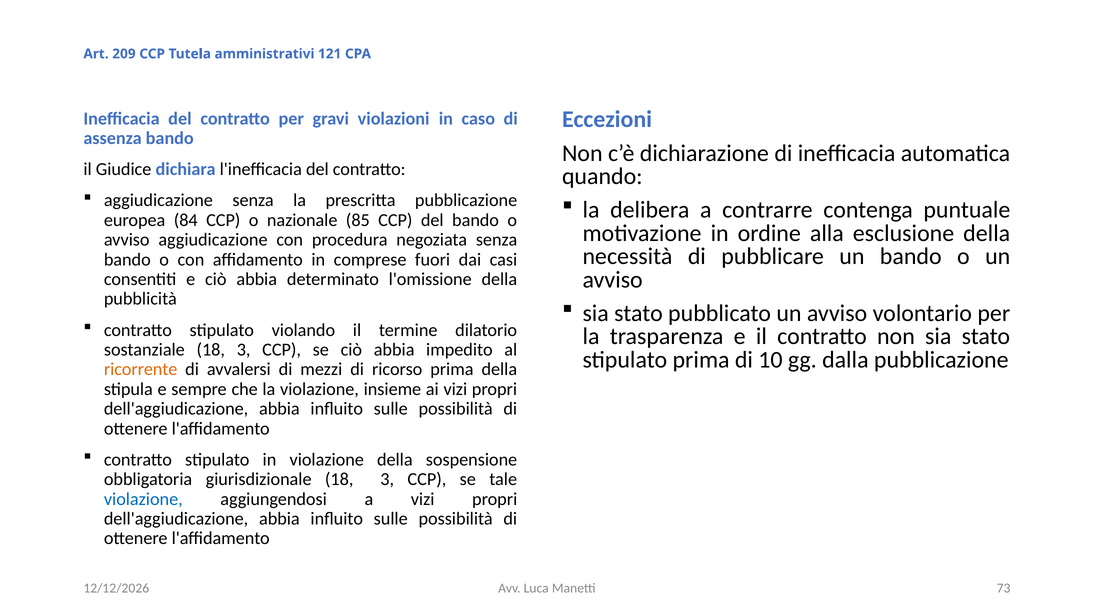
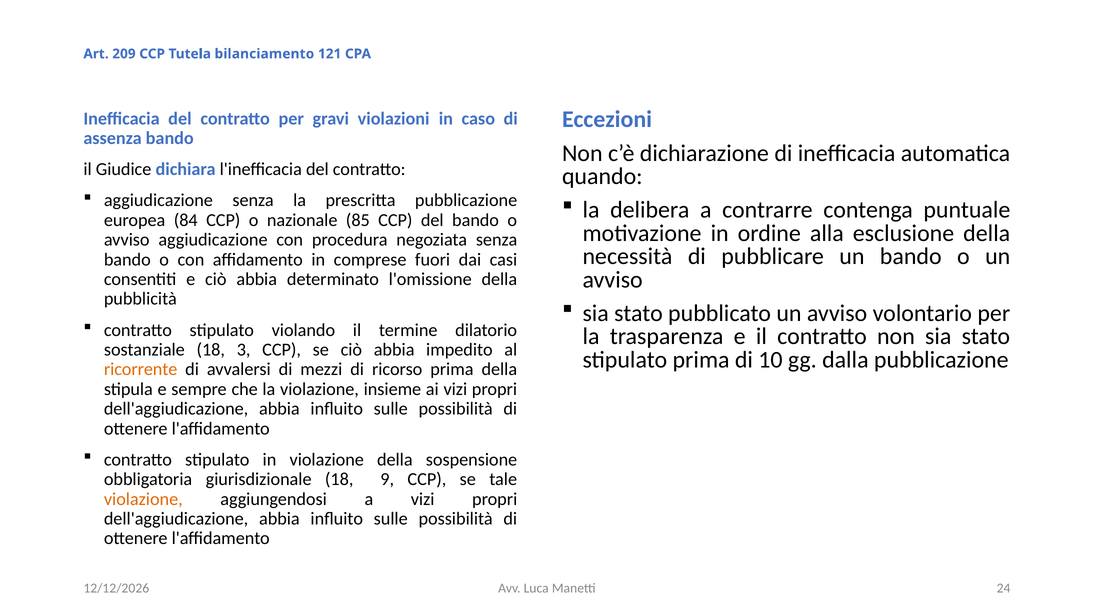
amministrativi: amministrativi -> bilanciamento (264, 54)
giurisdizionale 18 3: 3 -> 9 (387, 479)
violazione colour: blue -> orange (143, 498)
73: 73 -> 24 (1004, 588)
